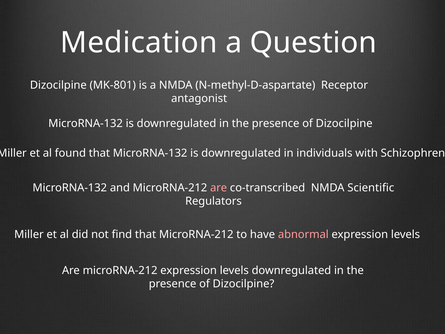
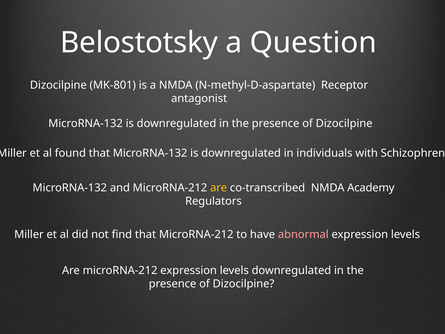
Medication: Medication -> Belostotsky (139, 43)
are colour: pink -> yellow (219, 188)
Scientific: Scientific -> Academy (371, 188)
